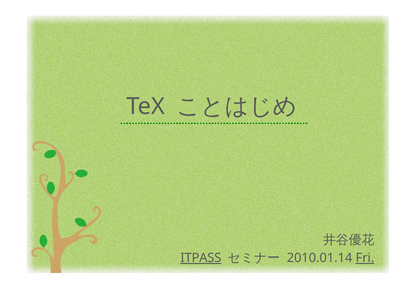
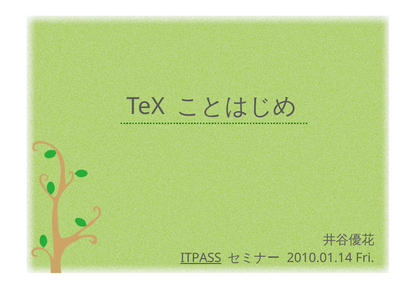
Fri underline: present -> none (365, 258)
